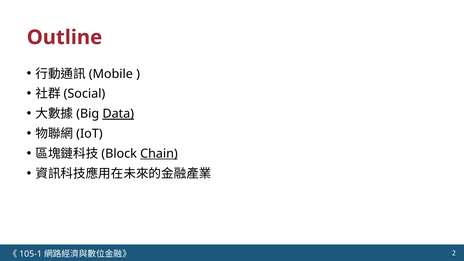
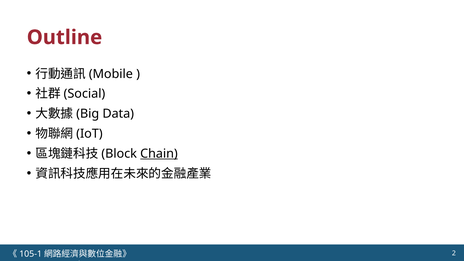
Data underline: present -> none (118, 114)
